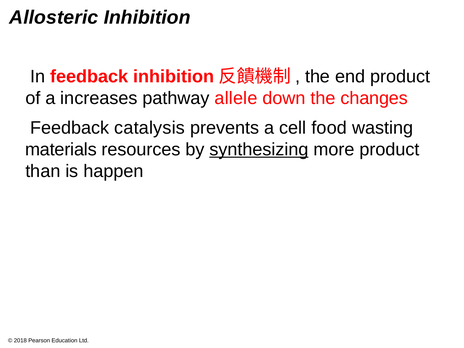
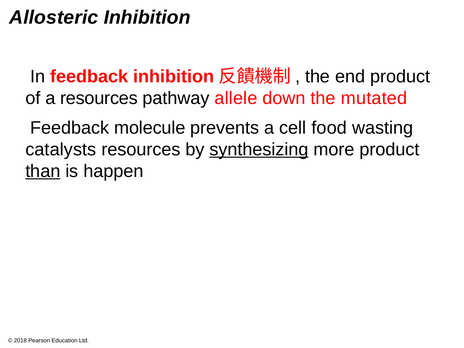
a increases: increases -> resources (99, 98)
changes: changes -> mutated (374, 98)
catalysis: catalysis -> molecule (150, 128)
materials: materials -> catalysts (61, 149)
than underline: none -> present (43, 171)
